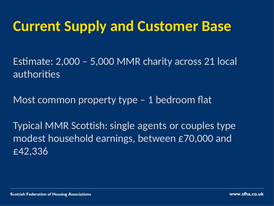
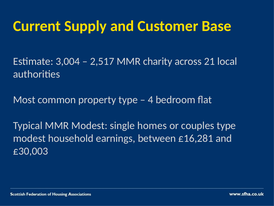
2,000: 2,000 -> 3,004 (68, 61)
5,000: 5,000 -> 2,517 (102, 61)
1: 1 -> 4 (150, 100)
MMR Scottish: Scottish -> Modest (89, 125)
agents: agents -> homes (152, 125)
£70,000: £70,000 -> £16,281 (196, 138)
£42,336: £42,336 -> £30,003 (31, 151)
